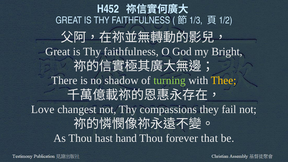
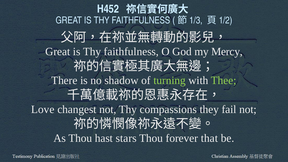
Bright: Bright -> Mercy (227, 52)
Thee colour: yellow -> light green (224, 81)
hand: hand -> stars (126, 138)
